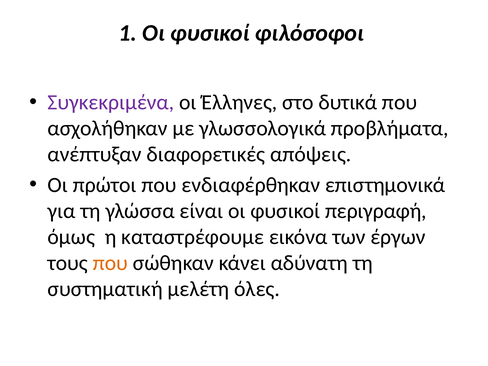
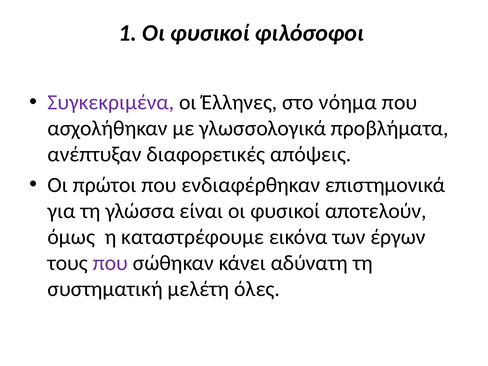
δυτικά: δυτικά -> νόημα (348, 102)
περιγραφή: περιγραφή -> αποτελούν (376, 211)
που colour: orange -> purple (110, 263)
